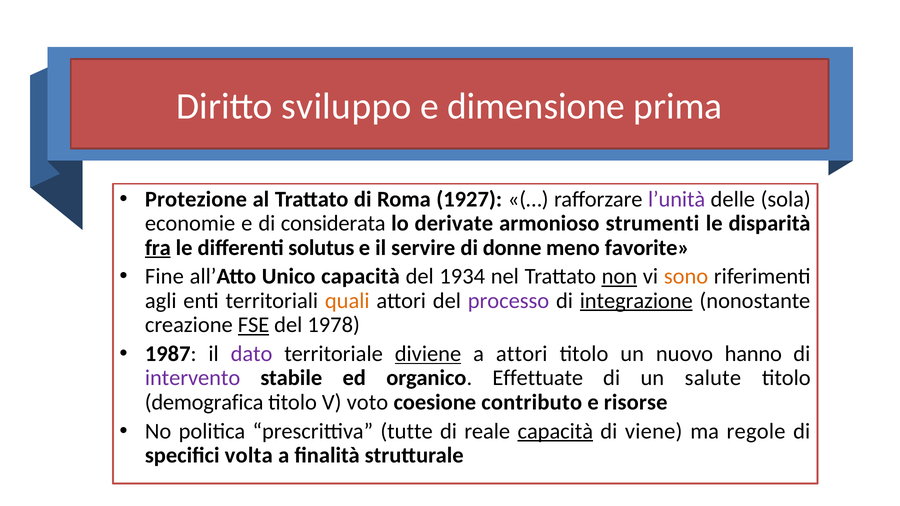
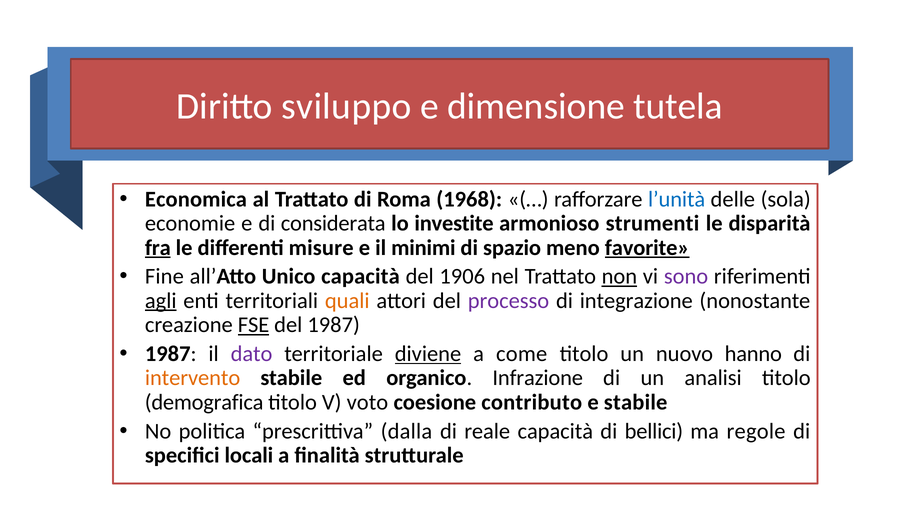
prima: prima -> tutela (678, 106)
Protezione: Protezione -> Economica (196, 199)
1927: 1927 -> 1968 (469, 199)
l’unità colour: purple -> blue (677, 199)
derivate: derivate -> investite (454, 224)
solutus: solutus -> misure (321, 248)
servire: servire -> minimi (423, 248)
donne: donne -> spazio (512, 248)
favorite underline: none -> present (647, 248)
1934: 1934 -> 1906 (462, 277)
sono colour: orange -> purple (686, 277)
agli underline: none -> present (161, 301)
integrazione underline: present -> none (636, 301)
del 1978: 1978 -> 1987 (334, 325)
a attori: attori -> come (522, 354)
intervento colour: purple -> orange (193, 378)
Effettuate: Effettuate -> Infrazione (538, 378)
salute: salute -> analisi (713, 378)
e risorse: risorse -> stabile (636, 403)
tutte: tutte -> dalla (406, 431)
capacità underline: present -> none (555, 431)
viene: viene -> bellici (654, 431)
volta: volta -> locali (249, 456)
